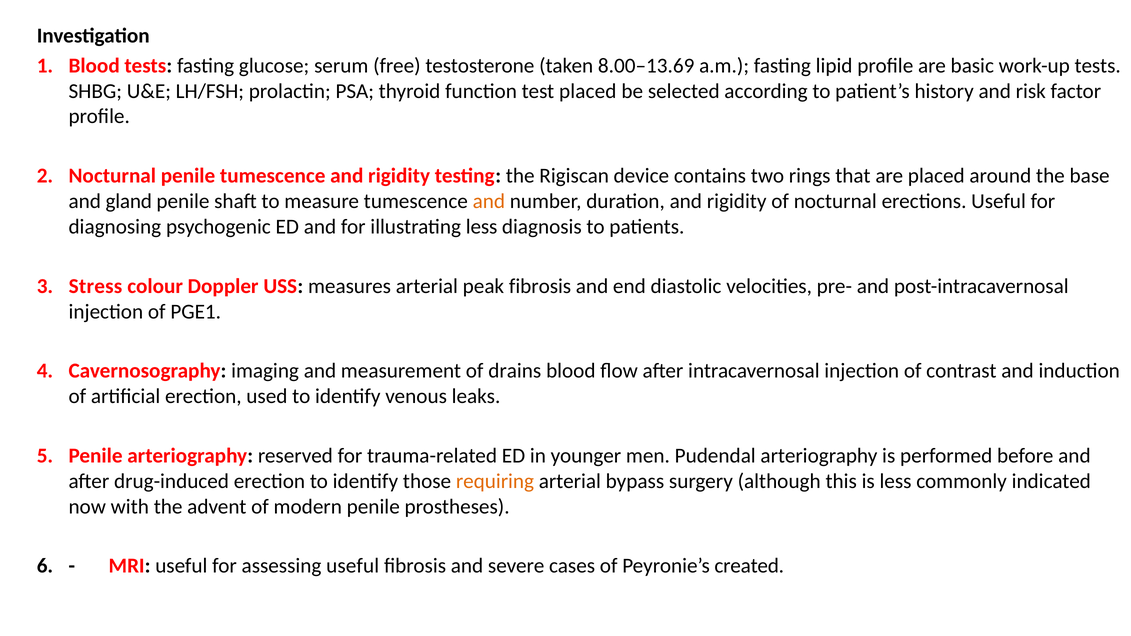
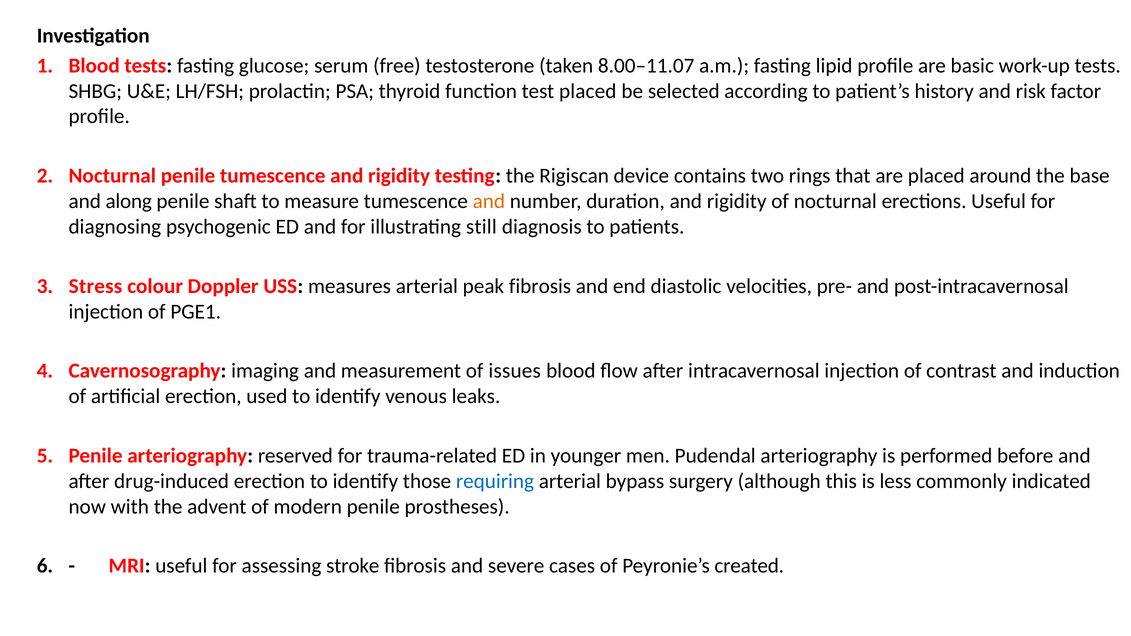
8.00–13.69: 8.00–13.69 -> 8.00–11.07 (646, 66)
gland: gland -> along (129, 201)
illustrating less: less -> still (481, 227)
drains: drains -> issues (515, 371)
requiring colour: orange -> blue (495, 481)
assessing useful: useful -> stroke (353, 566)
